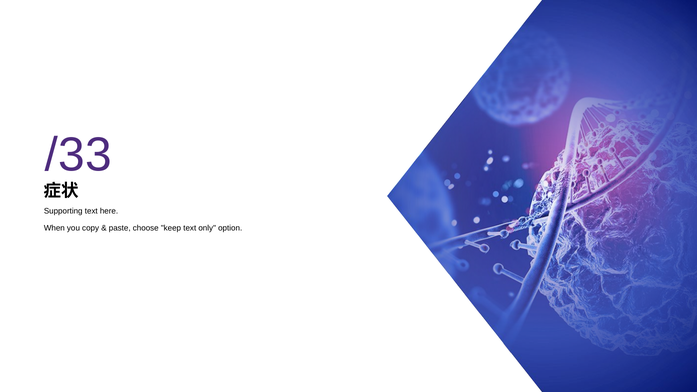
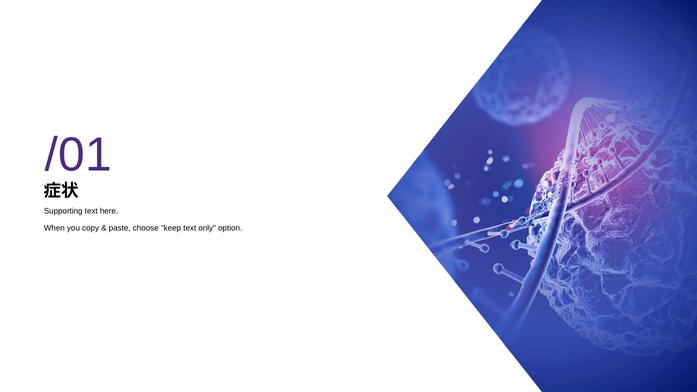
/33: /33 -> /01 (78, 155)
